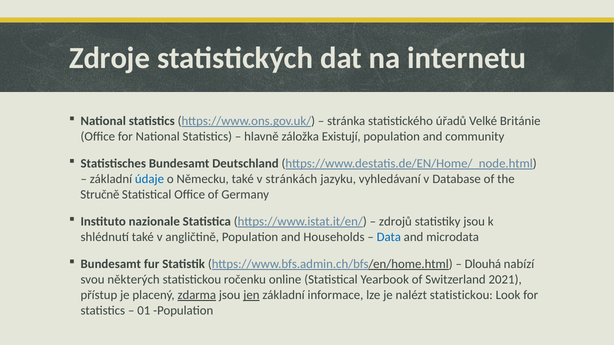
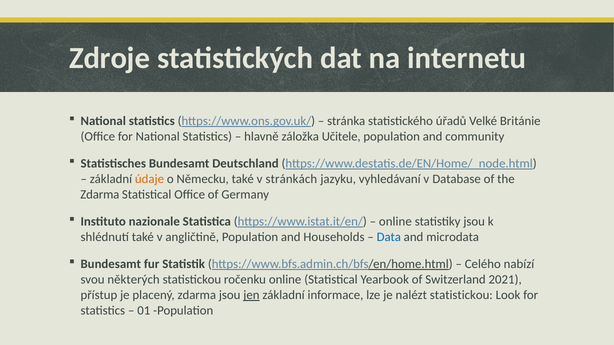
Existují: Existují -> Učitele (341, 137)
údaje colour: blue -> orange (149, 179)
Stručně: Stručně -> Zdarma (100, 195)
zdrojů: zdrojů -> online (395, 222)
Dlouhá: Dlouhá -> Celého (483, 264)
zdarma underline: present -> none (197, 295)
